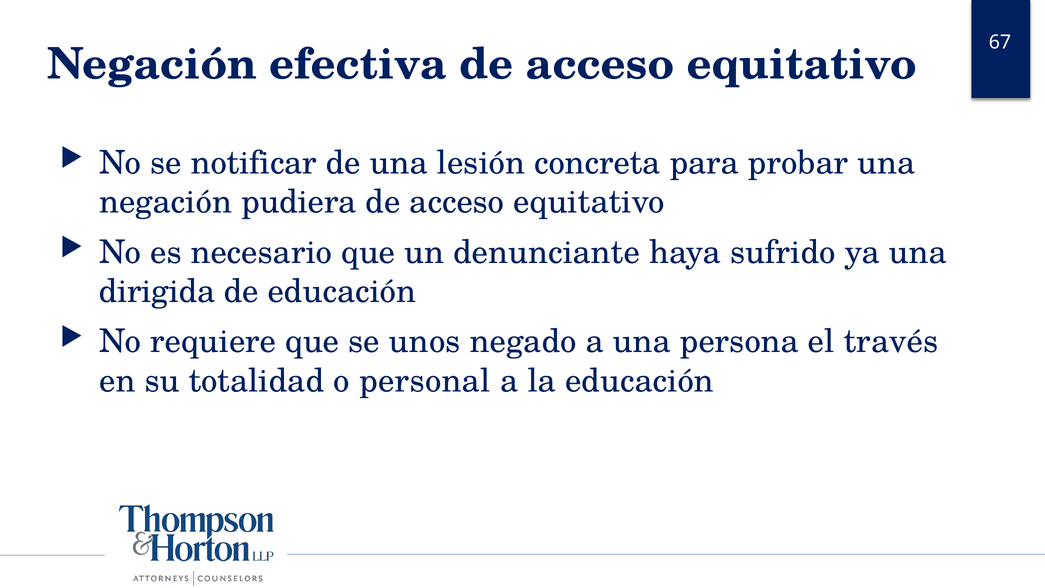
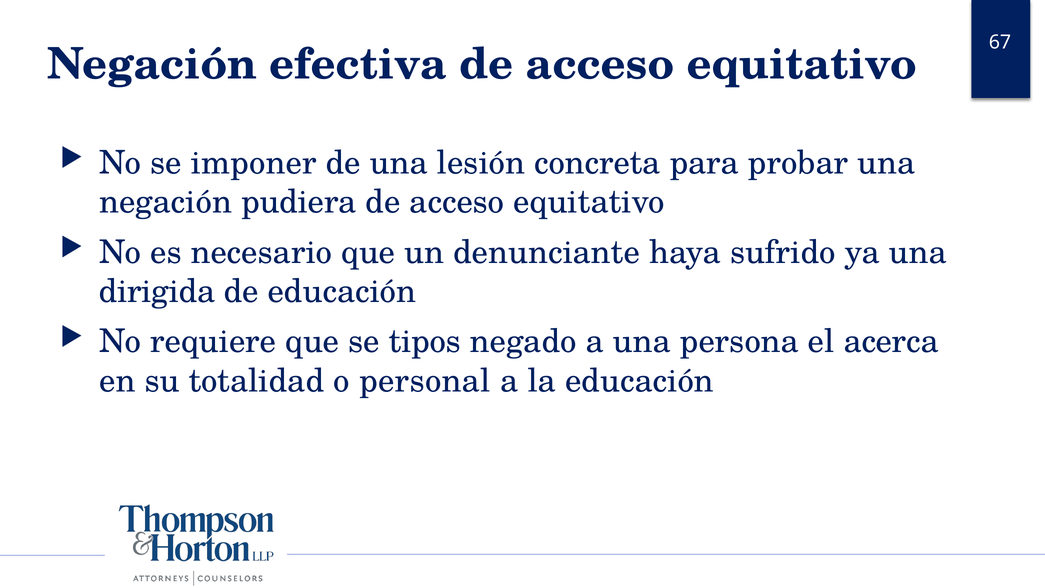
notificar: notificar -> imponer (254, 163)
unos: unos -> tipos (425, 341)
través: través -> acerca (891, 341)
